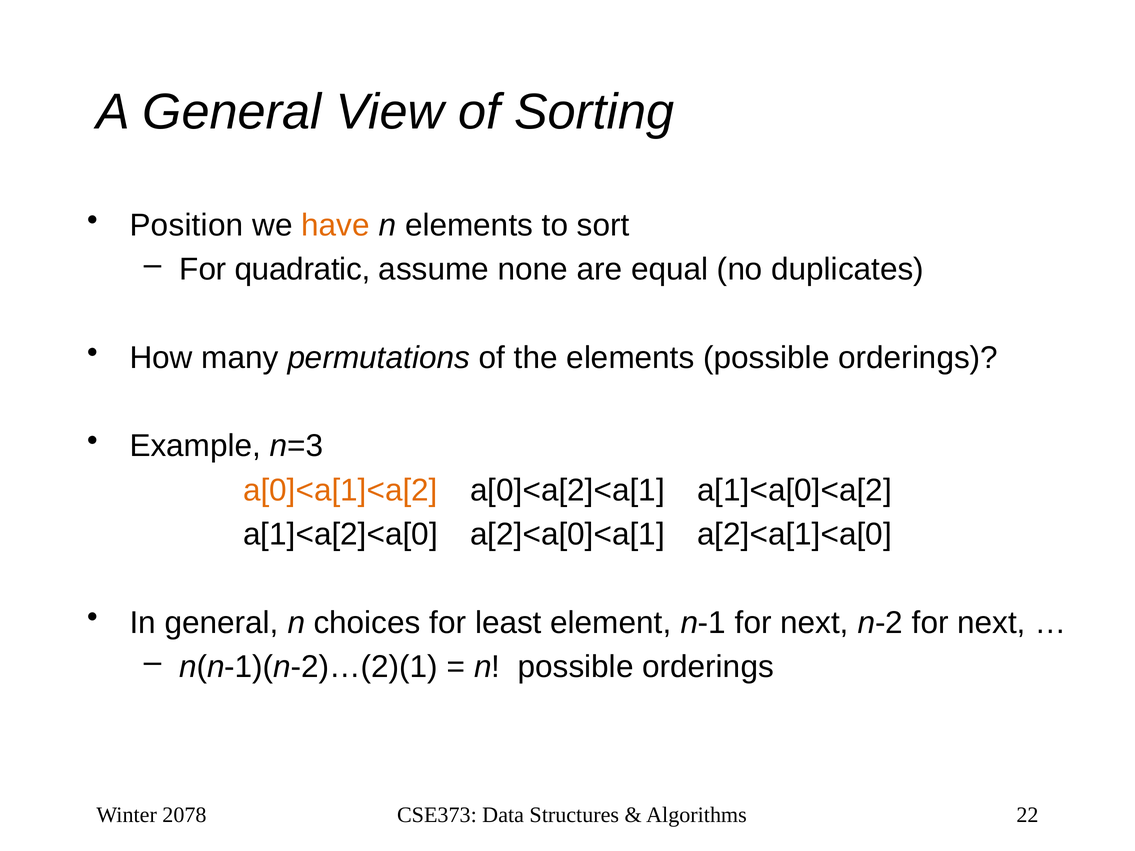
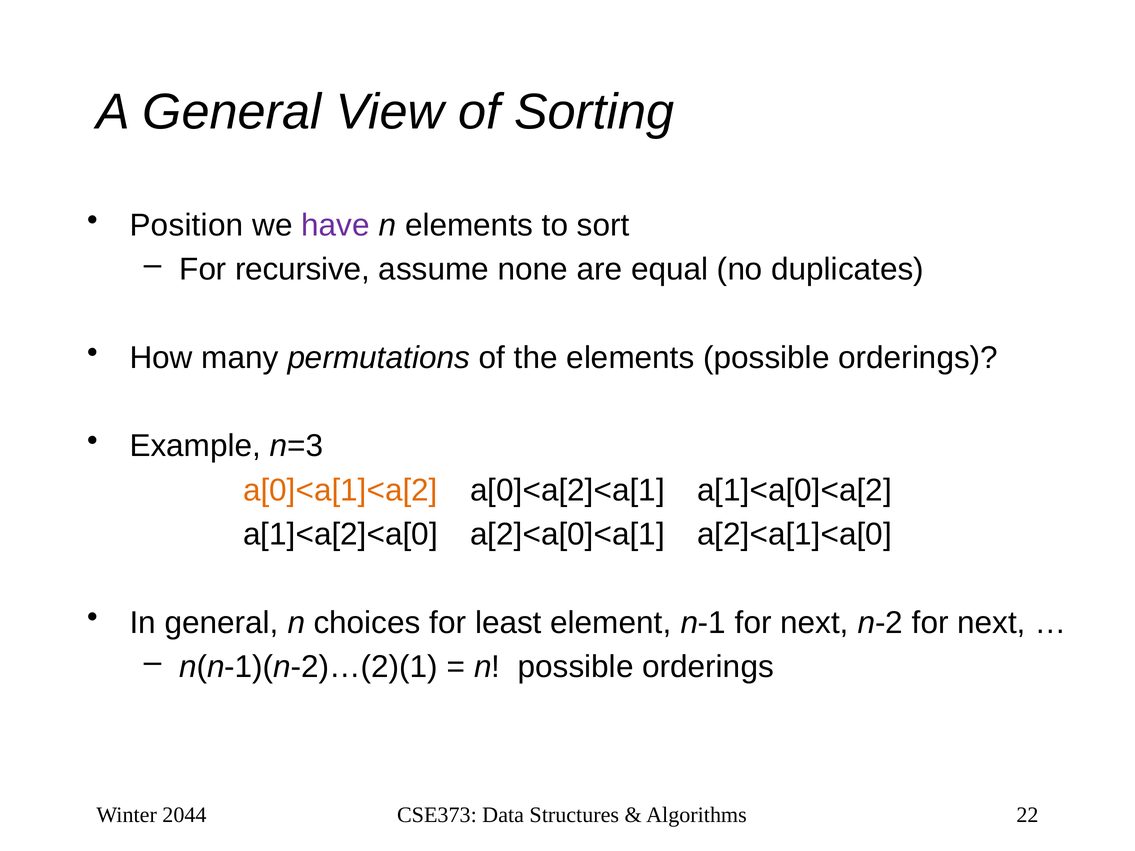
have colour: orange -> purple (336, 225)
quadratic: quadratic -> recursive (302, 270)
2078: 2078 -> 2044 (184, 815)
